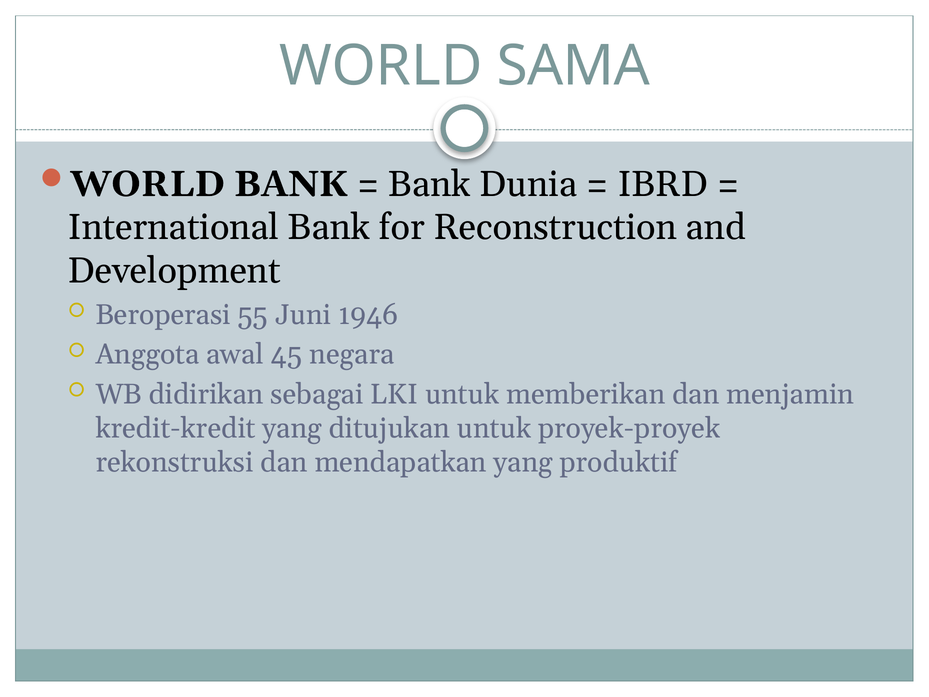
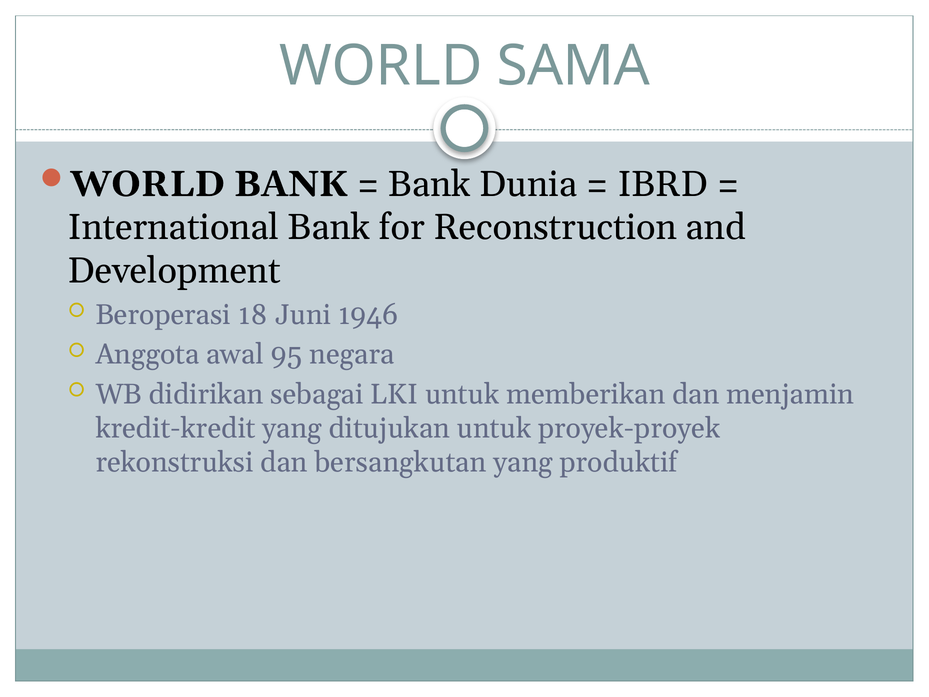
55: 55 -> 18 (253, 315)
45: 45 -> 95 (286, 354)
mendapatkan: mendapatkan -> bersangkutan (401, 462)
